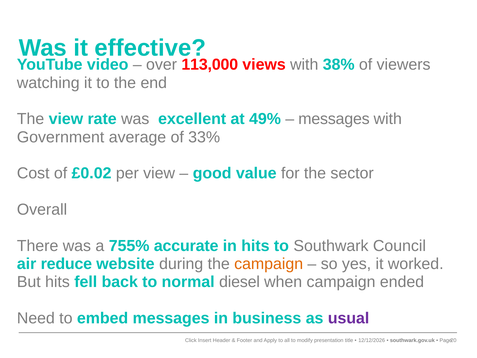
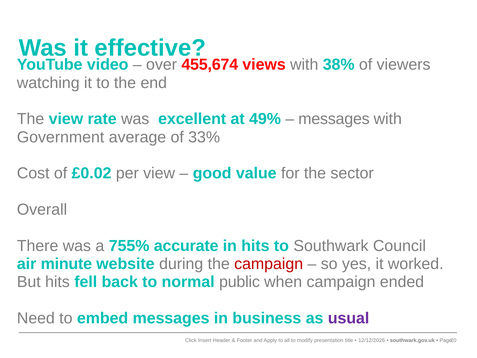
113,000: 113,000 -> 455,674 (210, 65)
reduce: reduce -> minute (66, 264)
campaign colour: orange -> red (269, 264)
diesel: diesel -> public (240, 282)
